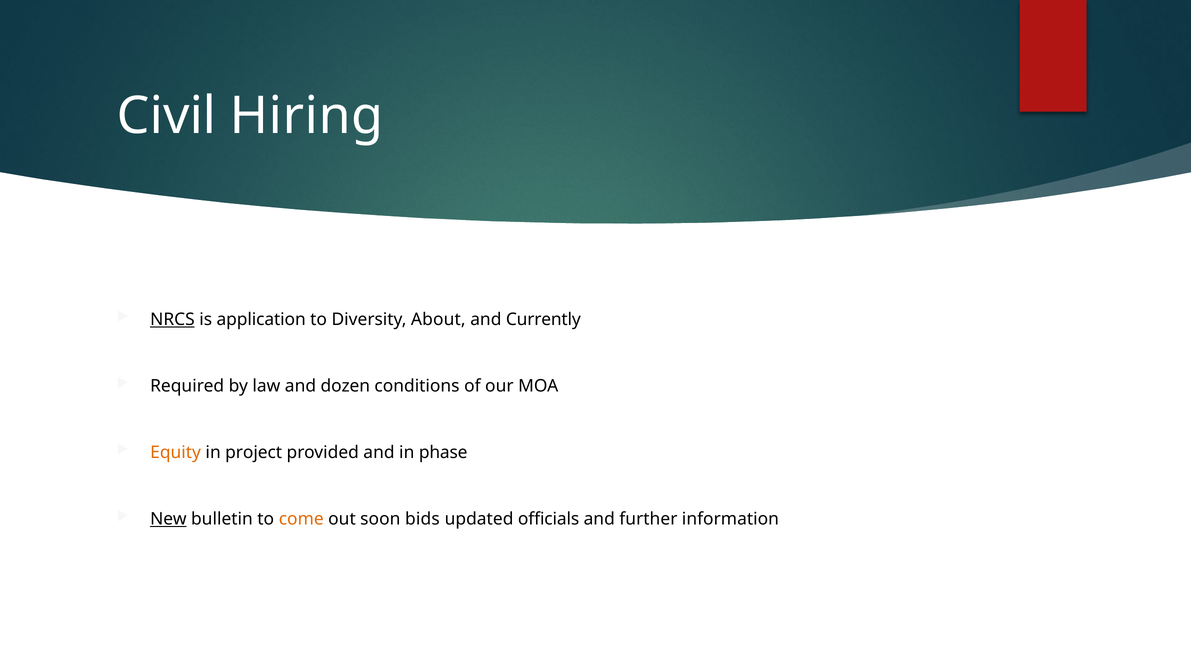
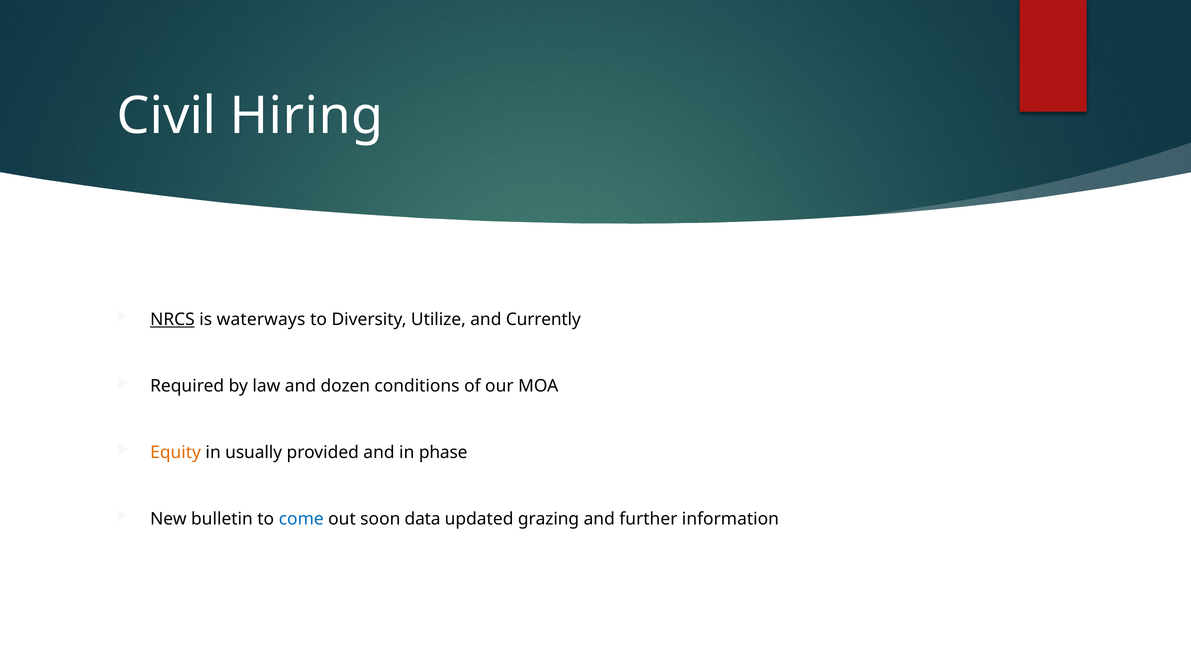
application: application -> waterways (261, 319)
About: About -> Utilize (438, 319)
project: project -> usually (254, 452)
New underline: present -> none (168, 519)
come colour: orange -> blue (301, 519)
bids: bids -> data (423, 519)
officials: officials -> grazing (549, 519)
